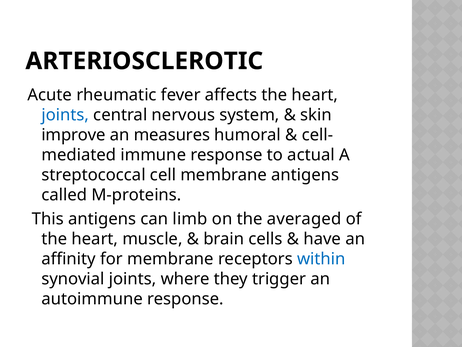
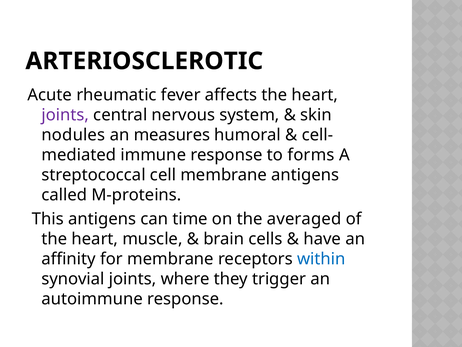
joints colour: blue -> purple (65, 115)
improve: improve -> nodules (73, 135)
actual: actual -> forms (311, 155)
limb: limb -> time (190, 219)
